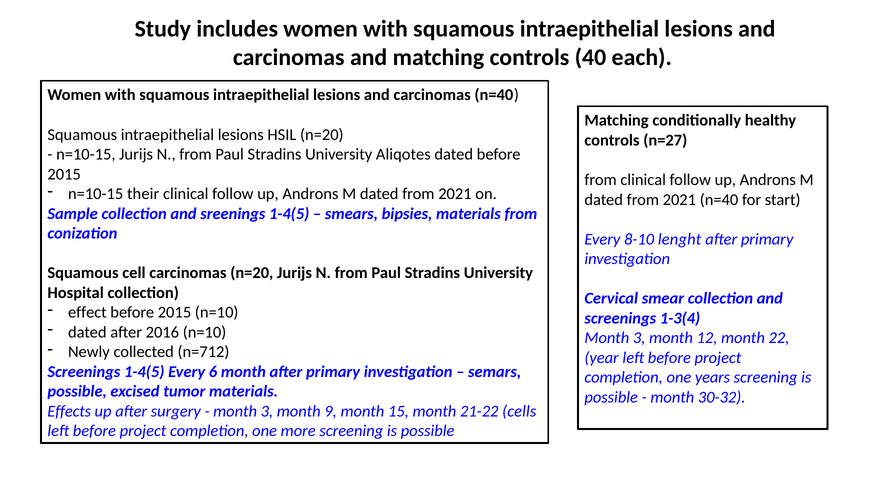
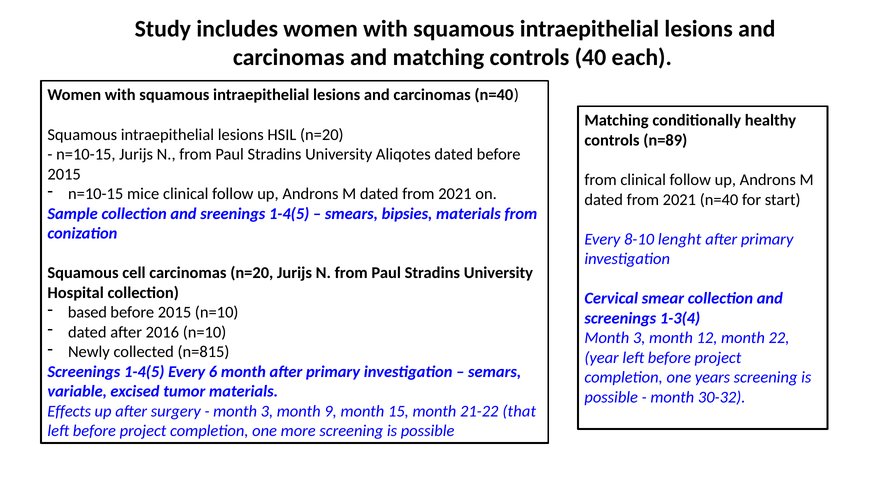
n=27: n=27 -> n=89 (665, 140)
their: their -> mice (143, 194)
effect: effect -> based (87, 313)
n=712: n=712 -> n=815 (204, 352)
possible: possible -> variable (77, 392)
cells: cells -> that (519, 412)
